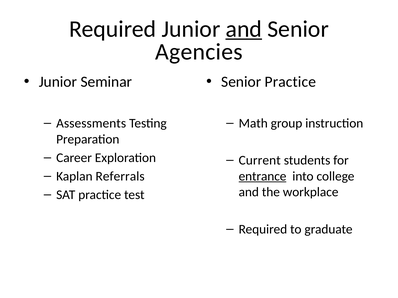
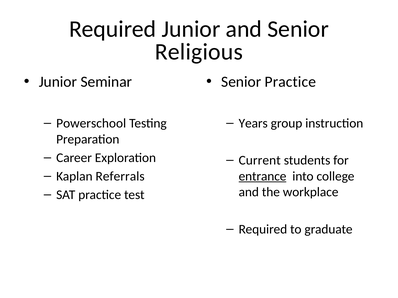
and underline: present -> none (244, 29)
Agencies: Agencies -> Religious (199, 52)
Assessments: Assessments -> Powerschool (91, 123)
Math: Math -> Years (253, 123)
